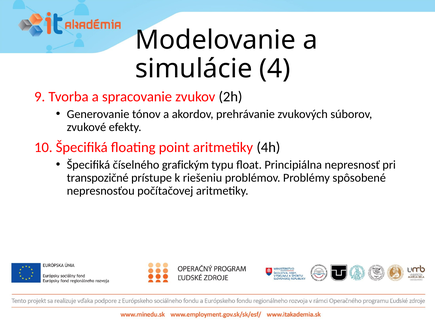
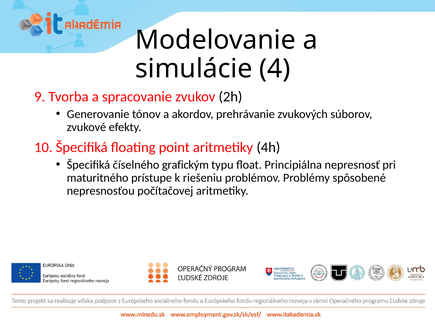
transpozičné: transpozičné -> maturitného (98, 178)
